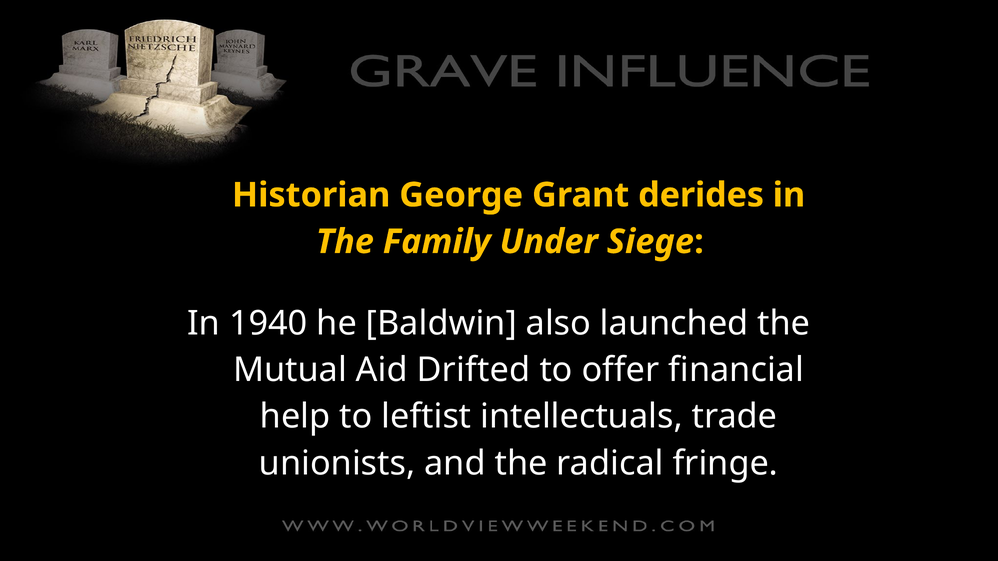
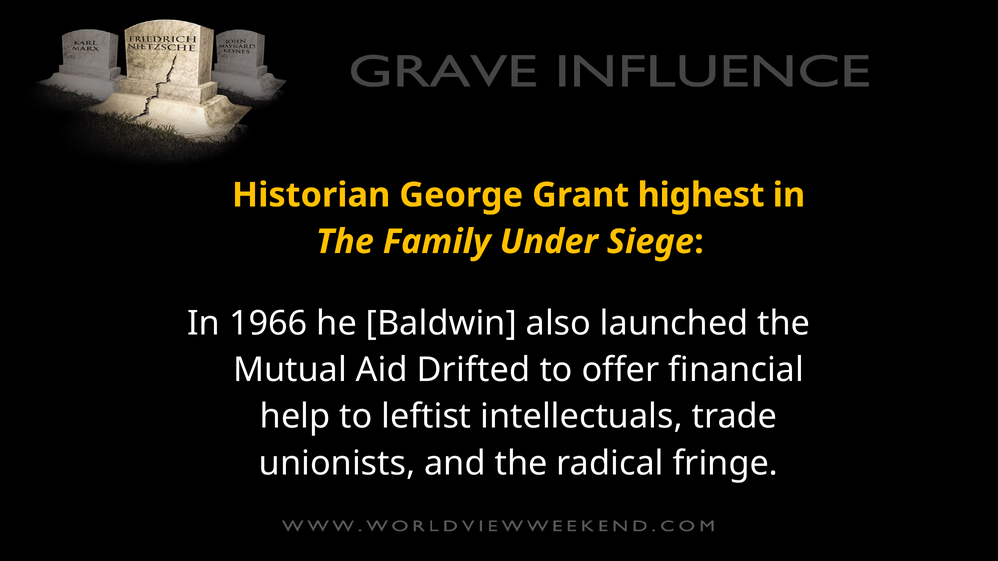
derides: derides -> highest (701, 195)
1940: 1940 -> 1966 (268, 323)
